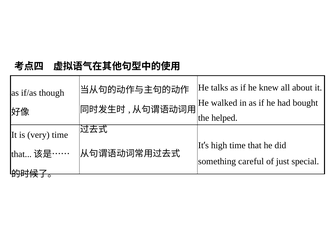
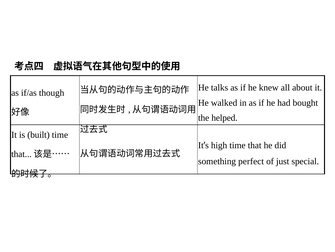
very: very -> built (39, 135)
careful: careful -> perfect (251, 161)
